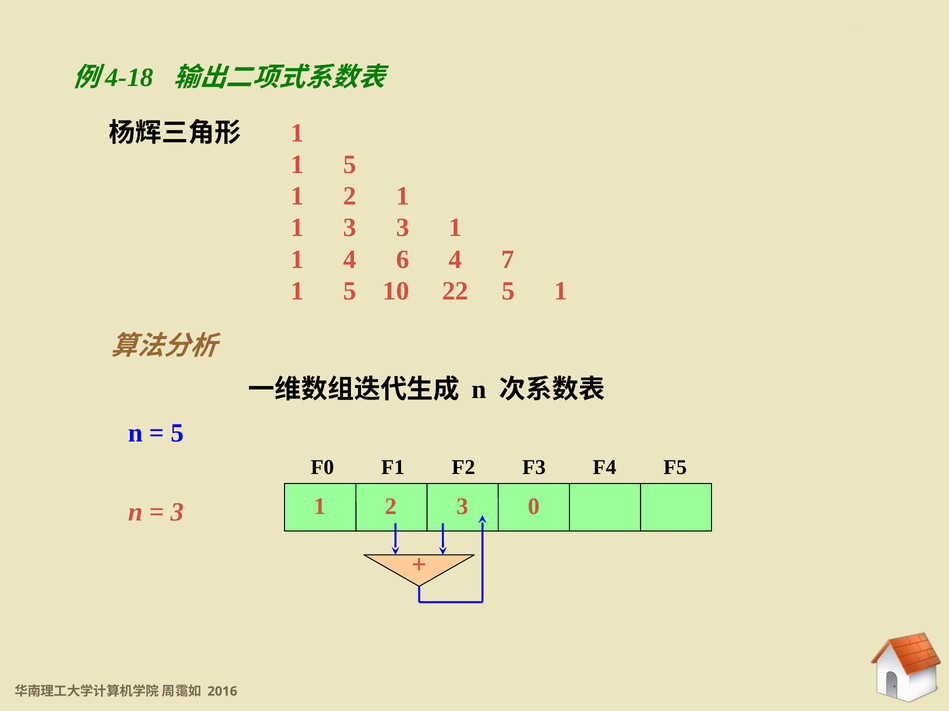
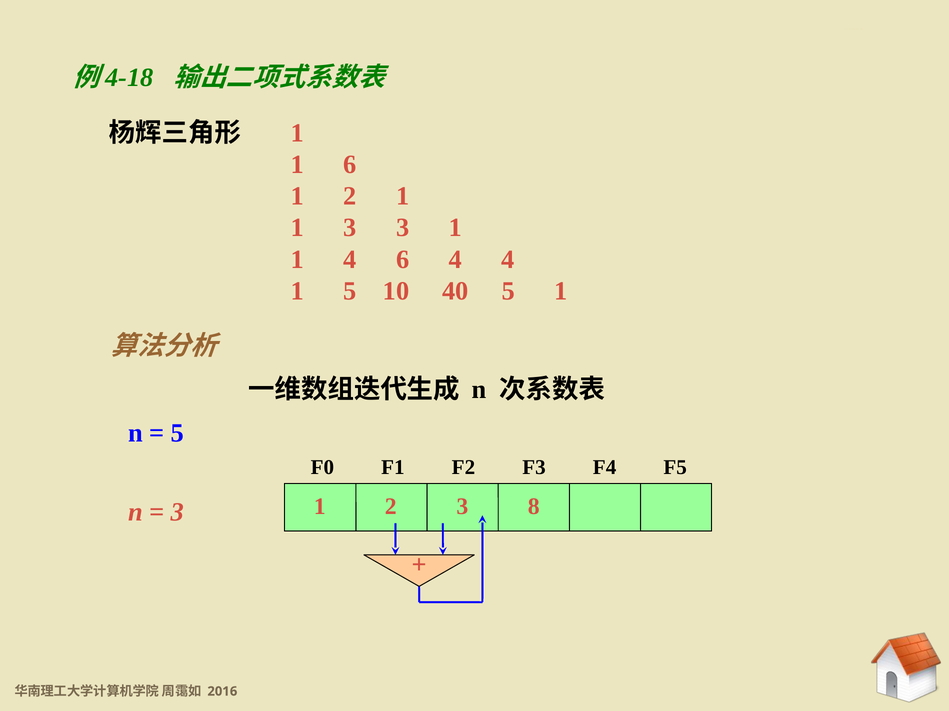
5: 5 -> 6 (350, 165)
4 7: 7 -> 4 (508, 260)
22: 22 -> 40 (455, 291)
0: 0 -> 8 (534, 507)
